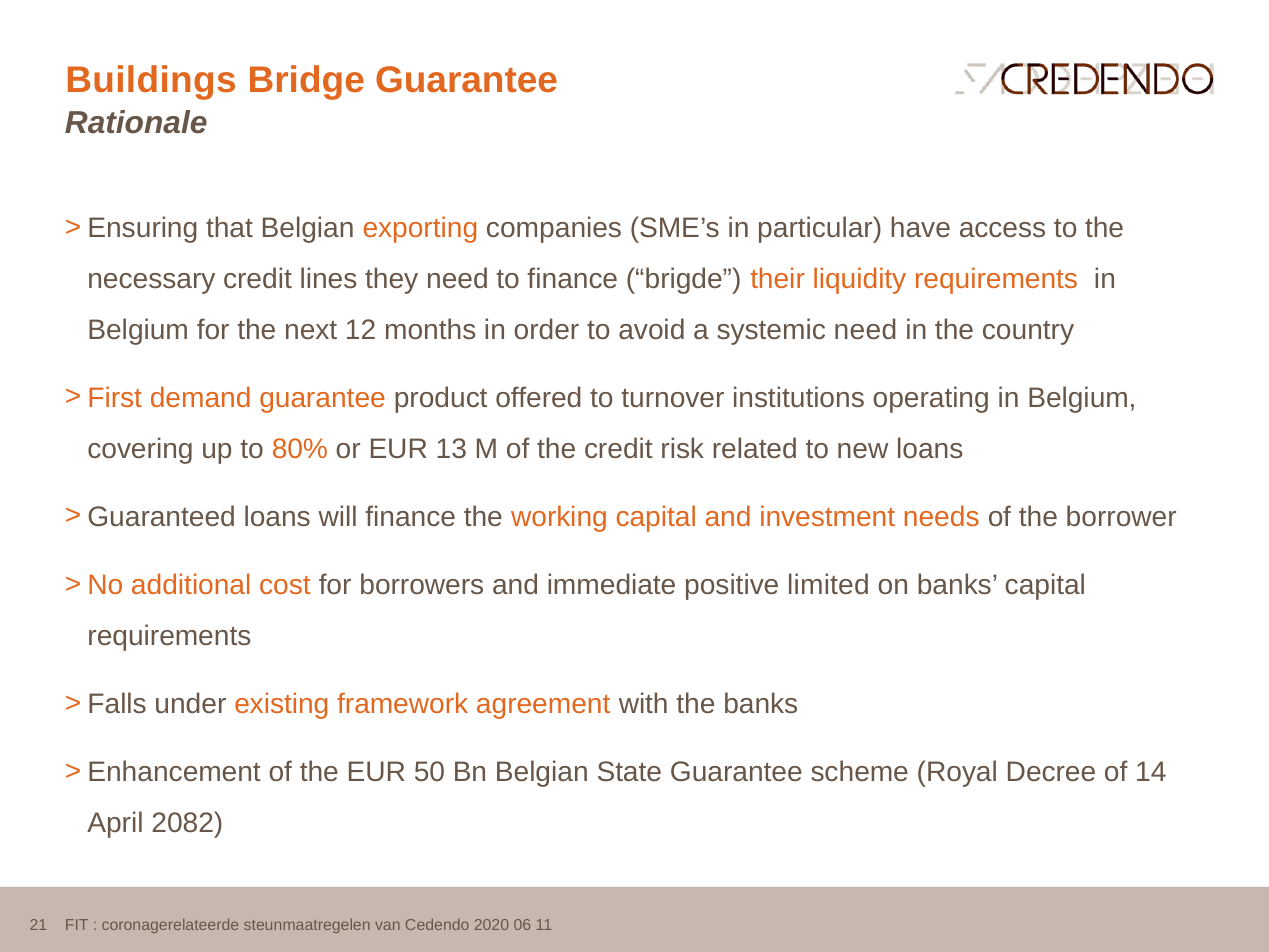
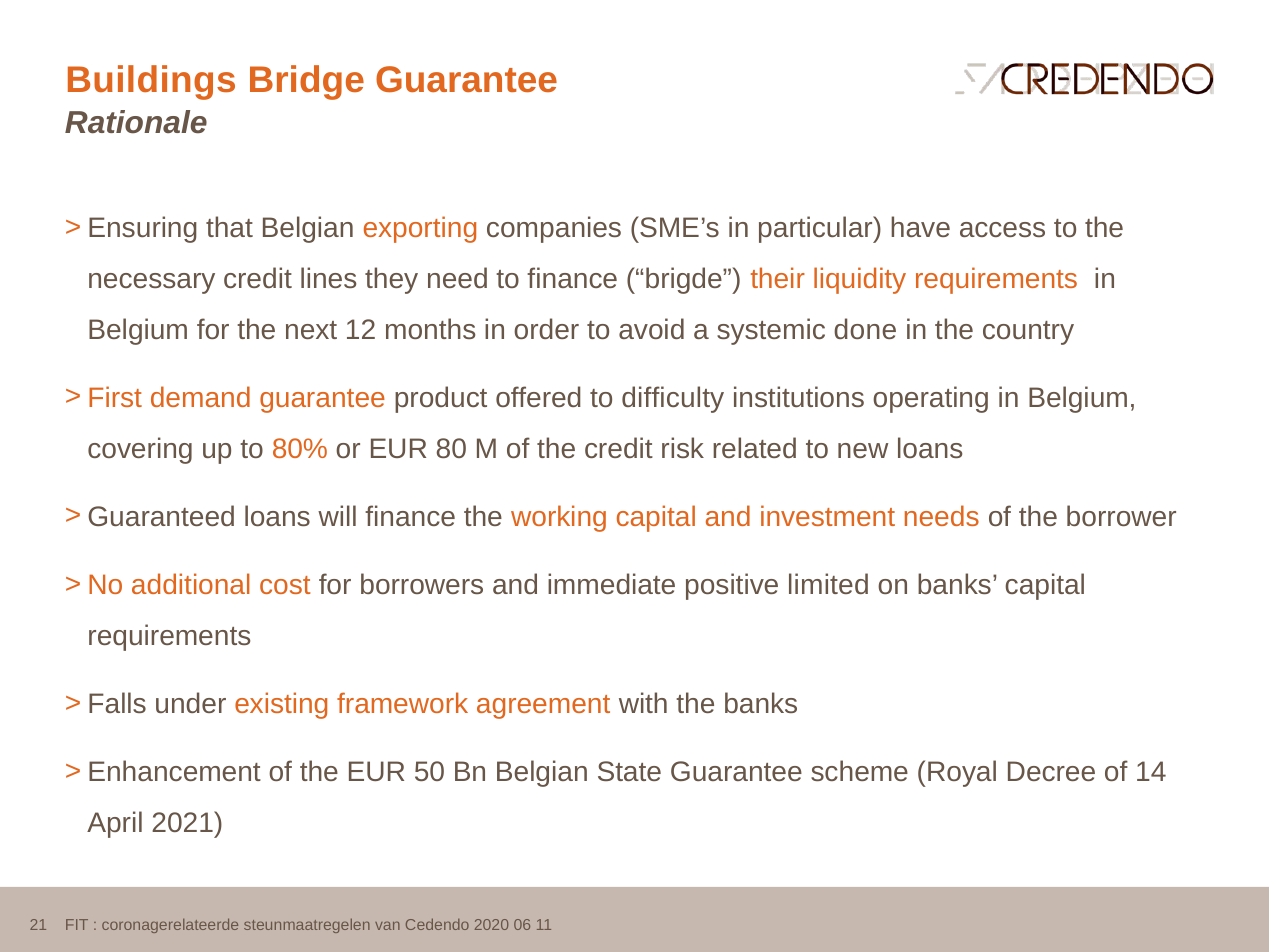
systemic need: need -> done (865, 330)
turnover: turnover -> difficulty (673, 398)
13: 13 -> 80 (451, 449)
2082: 2082 -> 2021 (187, 823)
